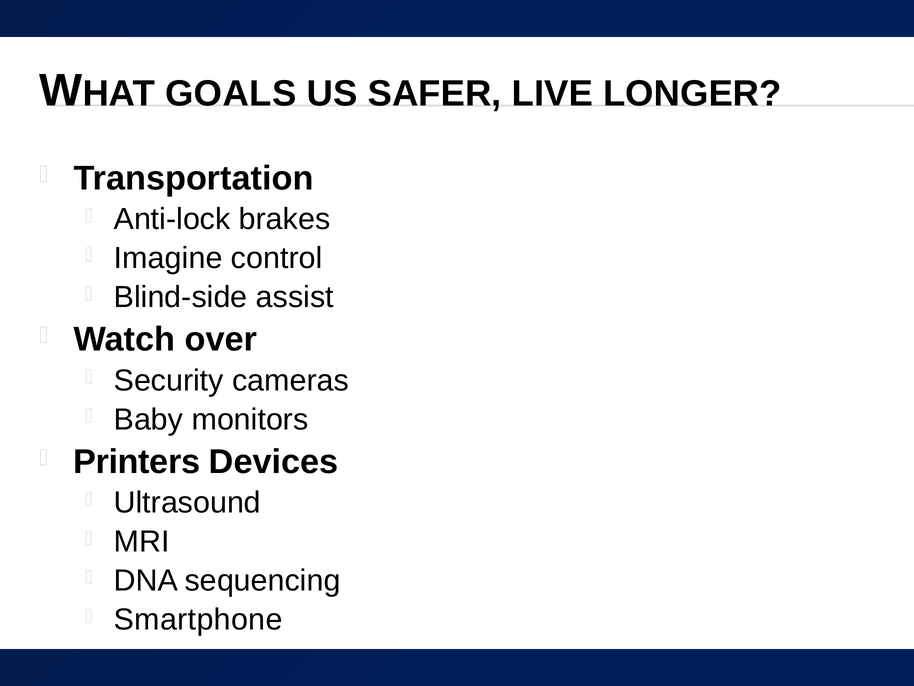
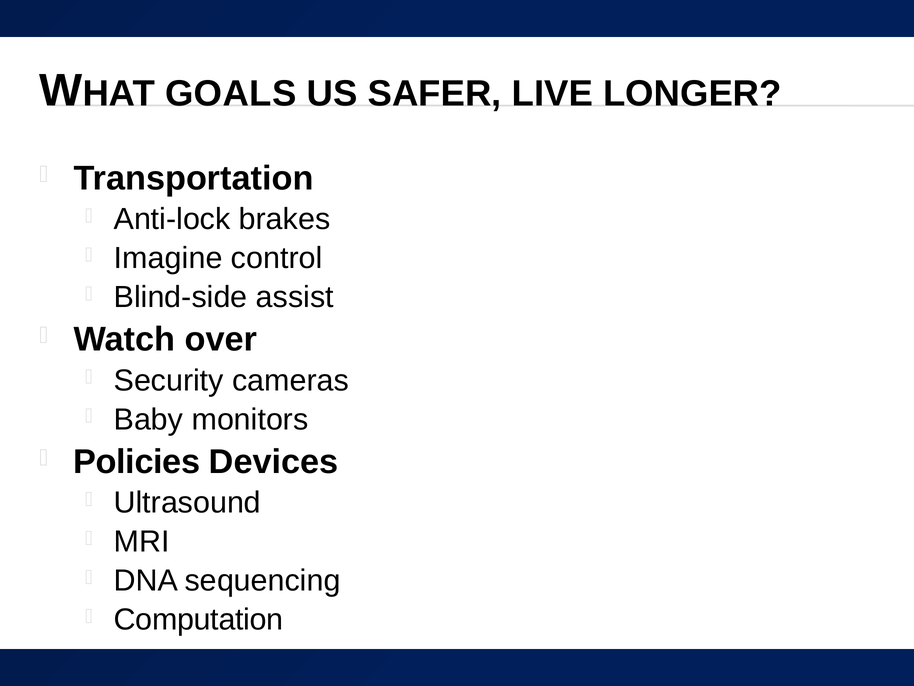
Printers: Printers -> Policies (137, 461)
Smartphone: Smartphone -> Computation (199, 619)
